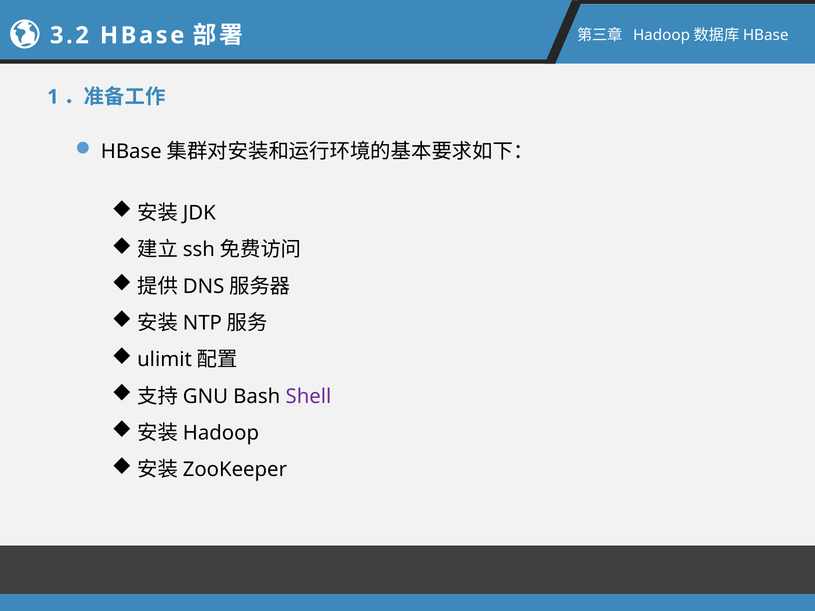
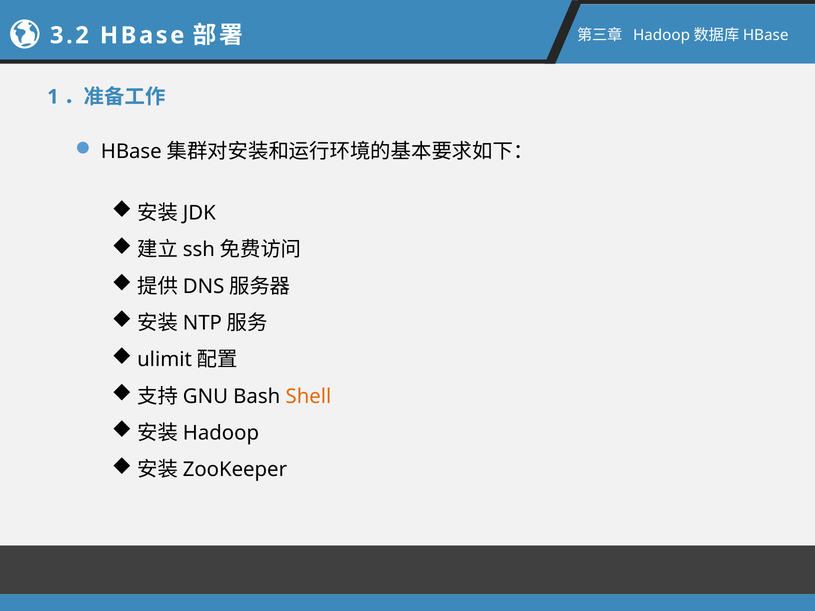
Shell colour: purple -> orange (308, 396)
